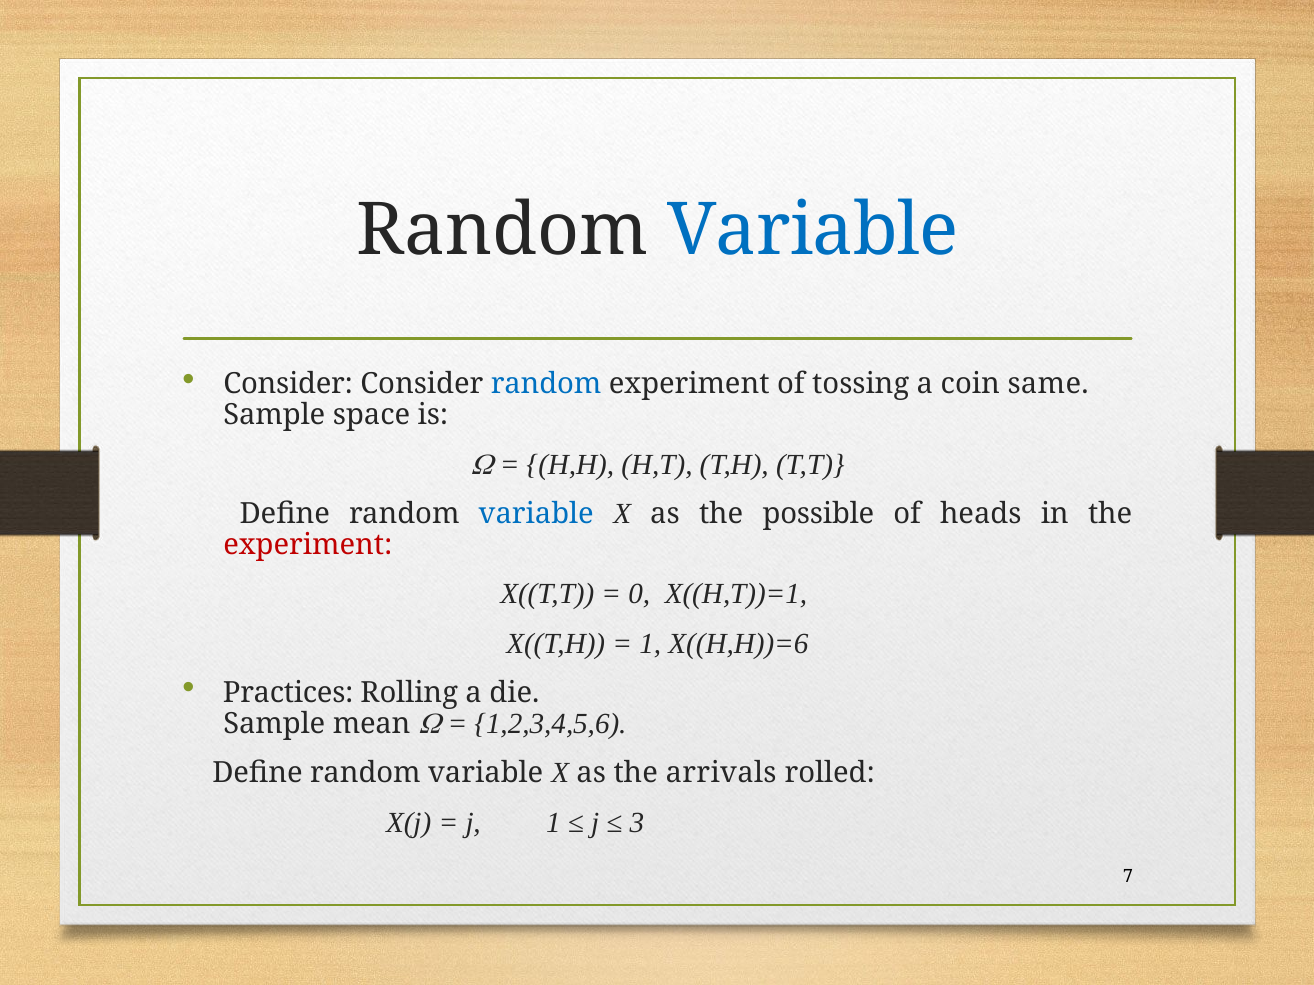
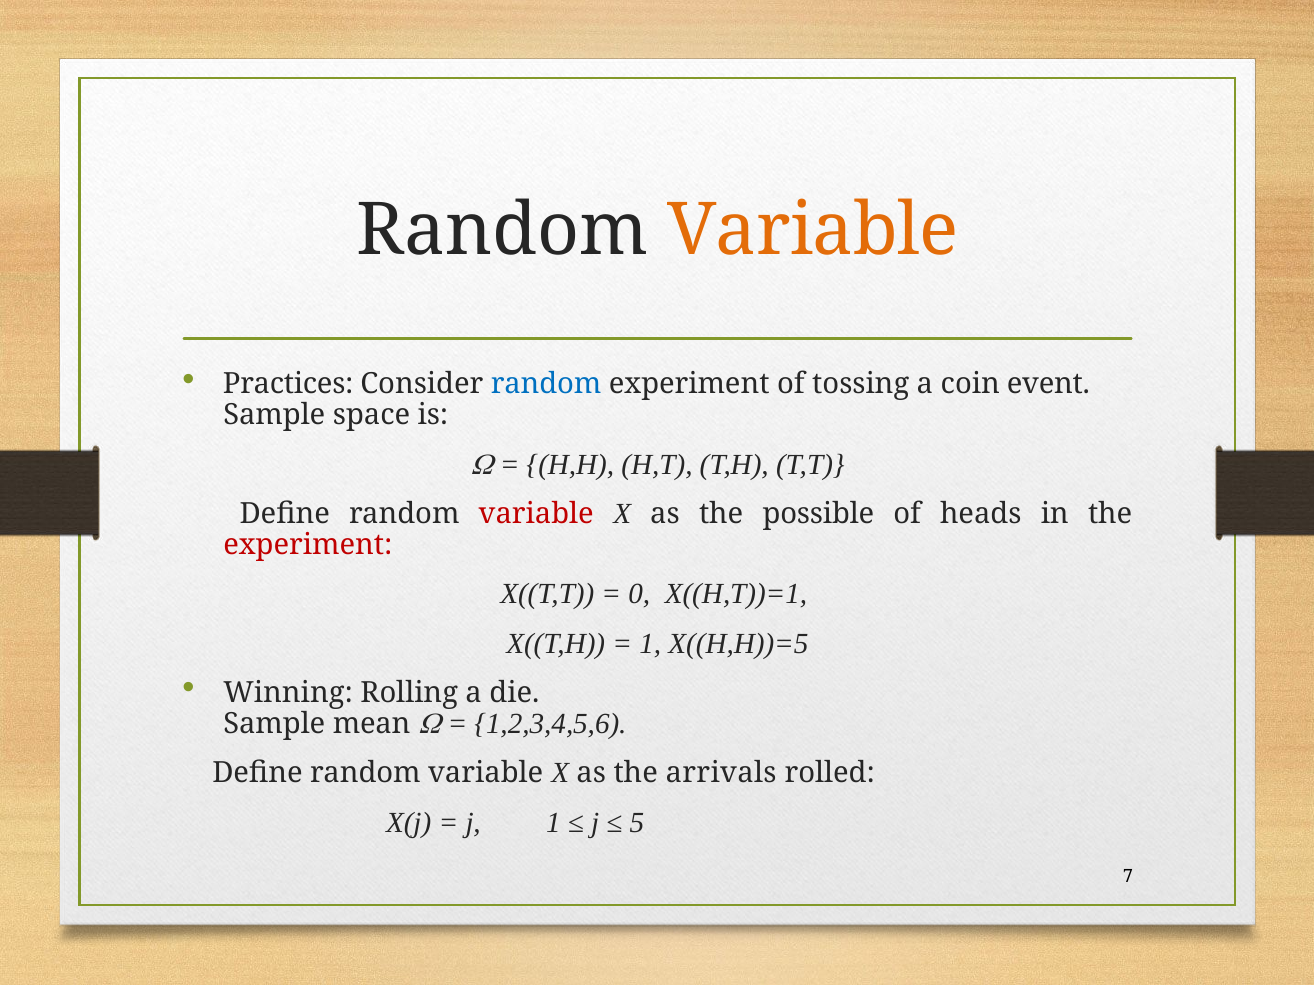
Variable colour: blue -> orange (813, 230)
Consider: Consider -> Practices (288, 384)
same: same -> event (1048, 384)
variable colour: blue -> red (536, 514)
X((H,H))=6: X((H,H))=6 -> X((H,H))=5 (738, 644)
Practices: Practices -> Winning (288, 693)
3: 3 -> 5 (637, 823)
